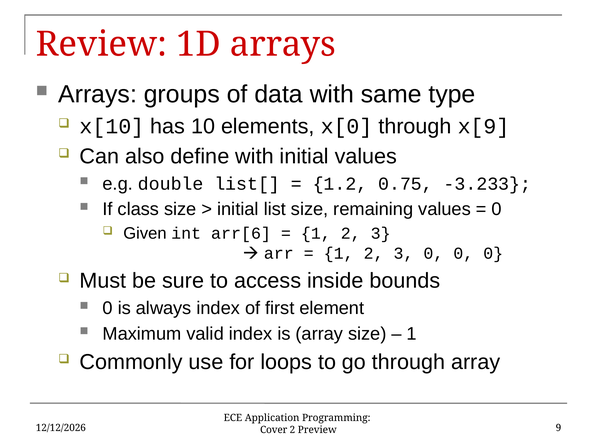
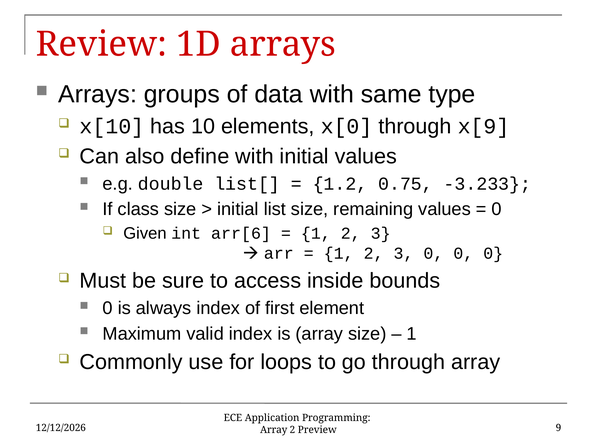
Cover: Cover -> Array (274, 430)
